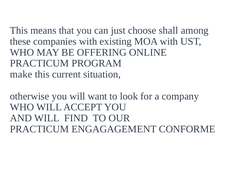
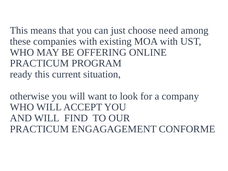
shall: shall -> need (169, 30)
make: make -> ready (21, 74)
